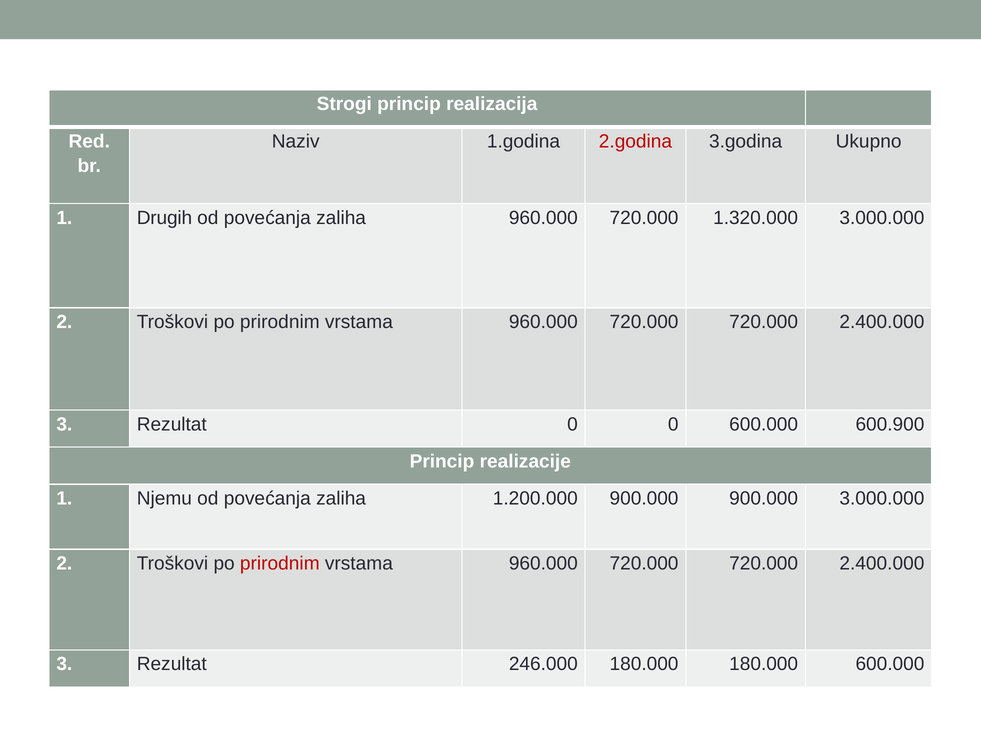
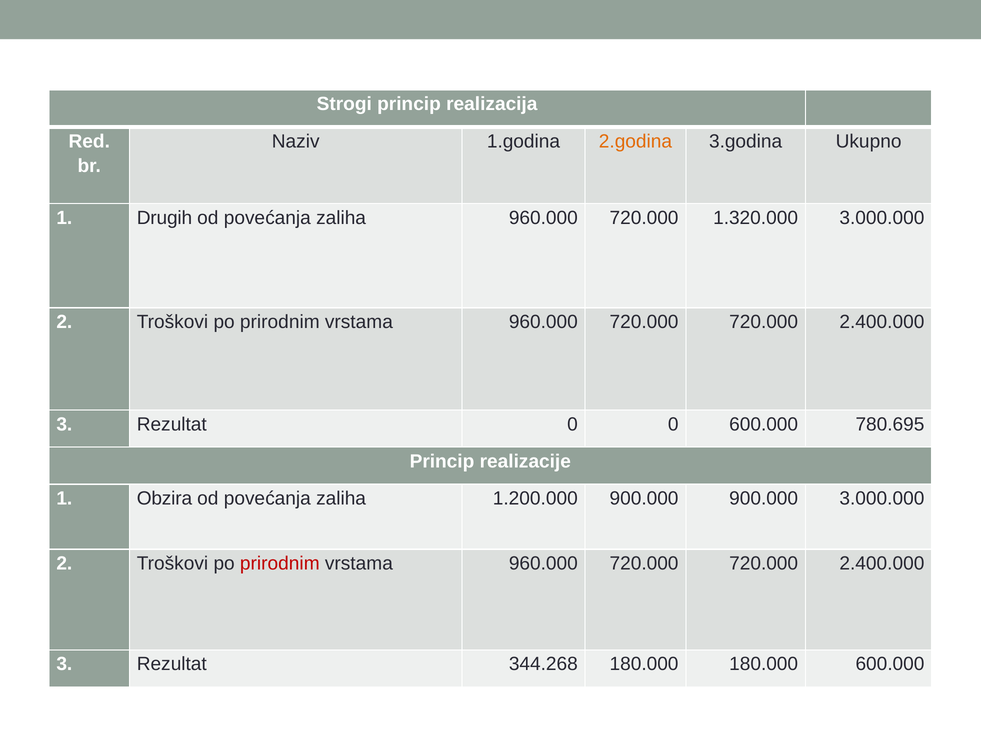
2.godina colour: red -> orange (635, 141)
600.900: 600.900 -> 780.695 (890, 424)
Njemu: Njemu -> Obzira (164, 498)
246.000: 246.000 -> 344.268 (543, 664)
